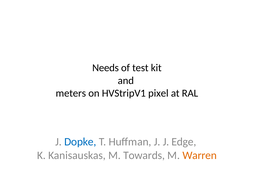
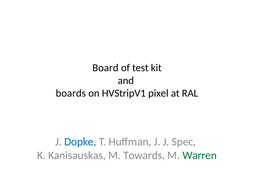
Needs: Needs -> Board (105, 68)
meters: meters -> boards (71, 93)
Edge: Edge -> Spec (184, 141)
Warren colour: orange -> green (200, 155)
